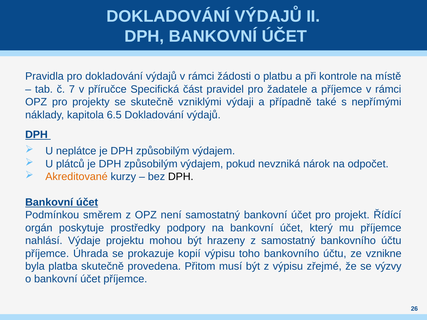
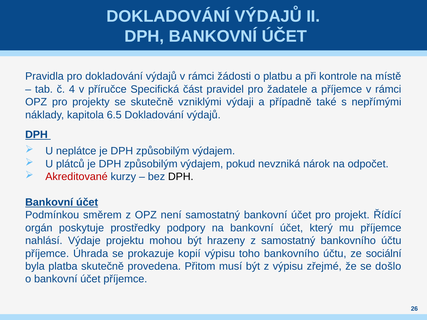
7: 7 -> 4 (72, 89)
Akreditované colour: orange -> red (77, 177)
vznikne: vznikne -> sociální (384, 254)
výzvy: výzvy -> došlo (388, 267)
